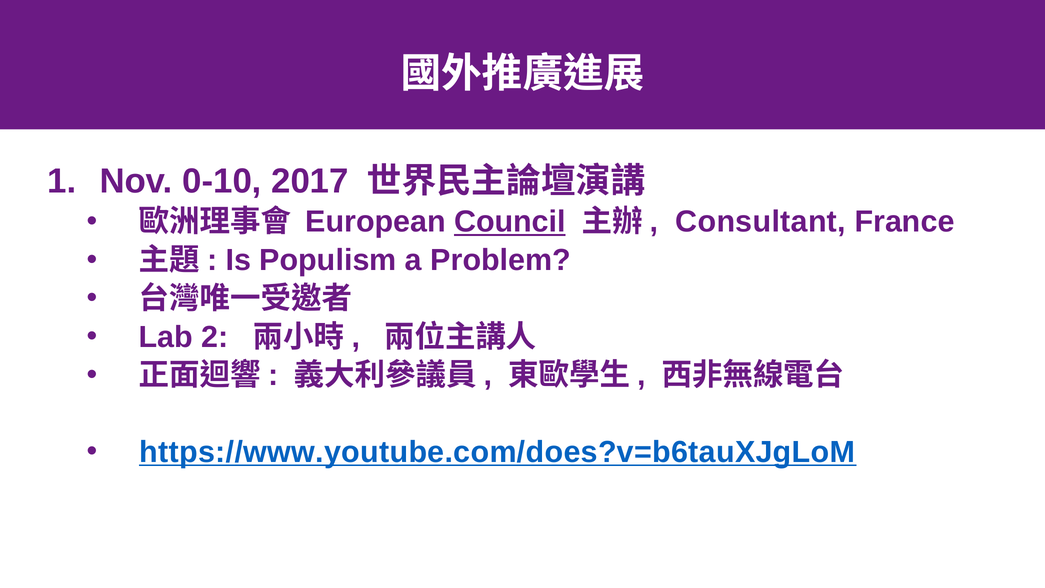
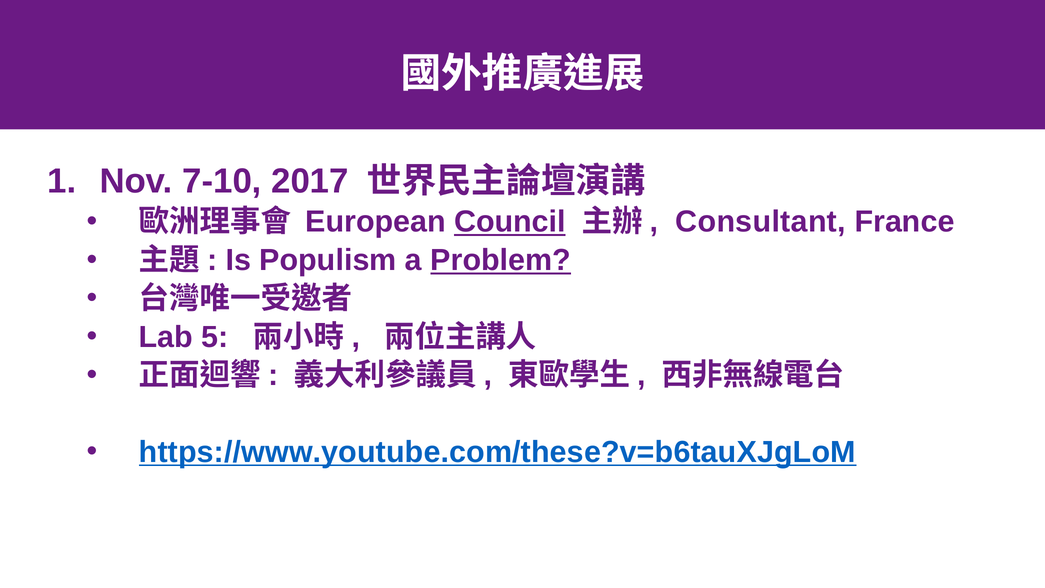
0-10: 0-10 -> 7-10 (222, 181)
Problem underline: none -> present (501, 260)
2: 2 -> 5 (215, 337)
https://www.youtube.com/does?v=b6tauXJgLoM: https://www.youtube.com/does?v=b6tauXJgLoM -> https://www.youtube.com/these?v=b6tauXJgLoM (497, 452)
